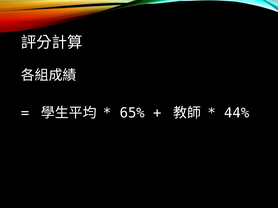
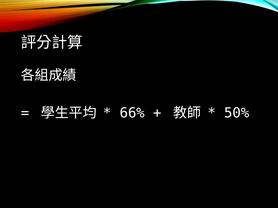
65%: 65% -> 66% (132, 113)
44%: 44% -> 50% (237, 113)
